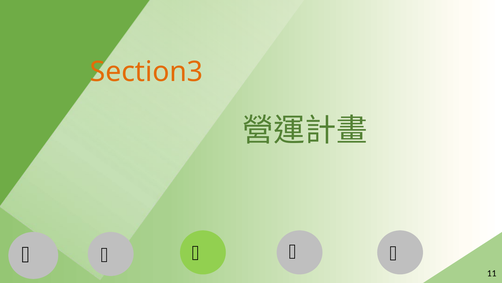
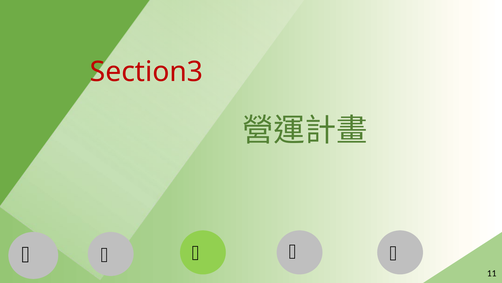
Section3 colour: orange -> red (147, 72)
